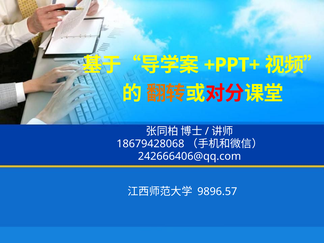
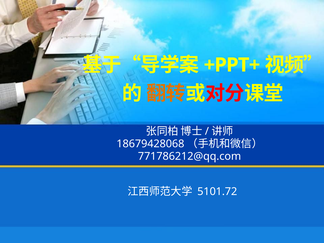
242666406@qq.com: 242666406@qq.com -> 771786212@qq.com (190, 156)
9896.57: 9896.57 -> 5101.72 (217, 192)
